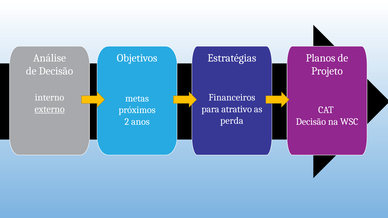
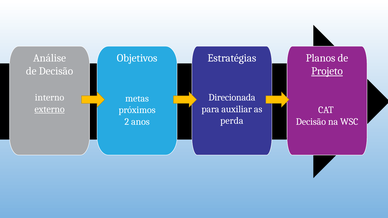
Projeto underline: none -> present (327, 71)
Financeiros: Financeiros -> Direcionada (232, 98)
atrativo: atrativo -> auxiliar (237, 109)
